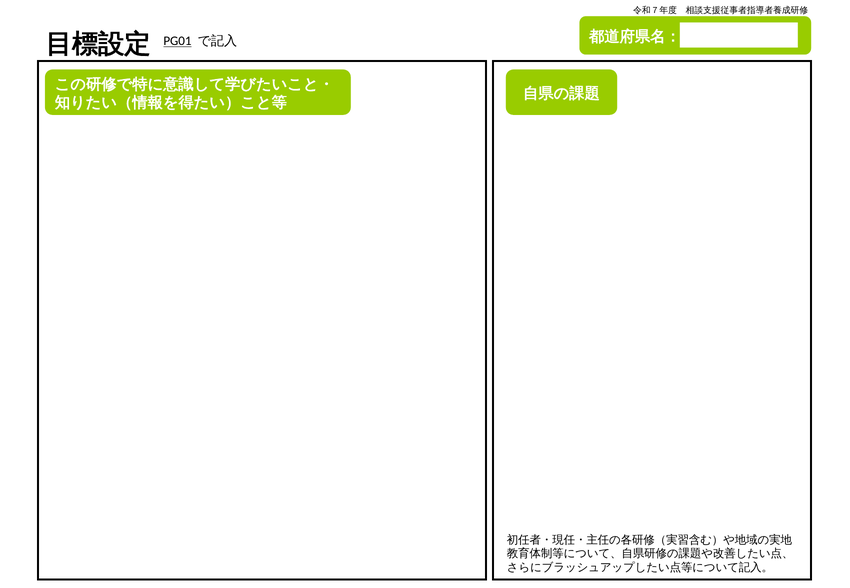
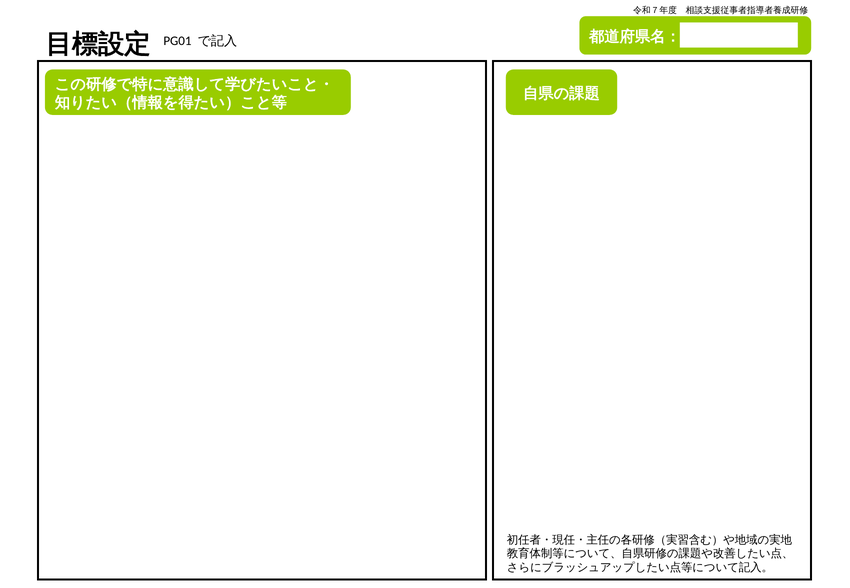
PG01 underline: present -> none (177, 41)
